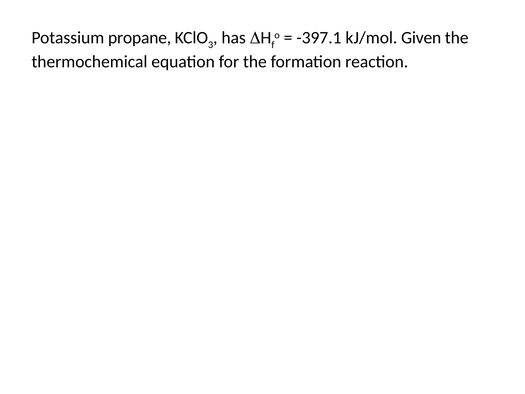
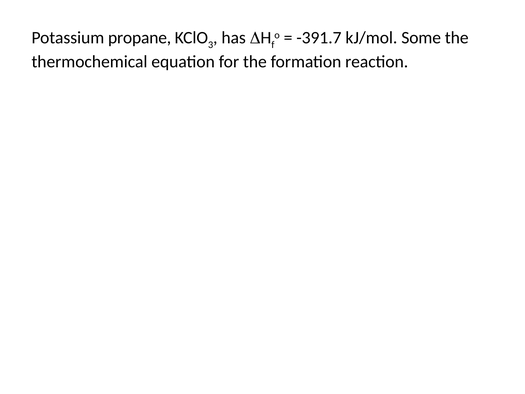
-397.1: -397.1 -> -391.7 (319, 38)
Given: Given -> Some (421, 38)
